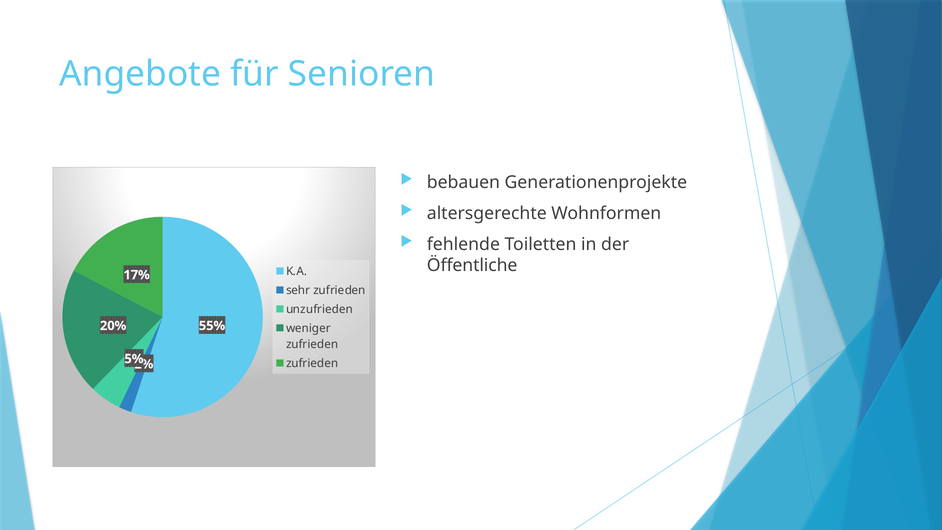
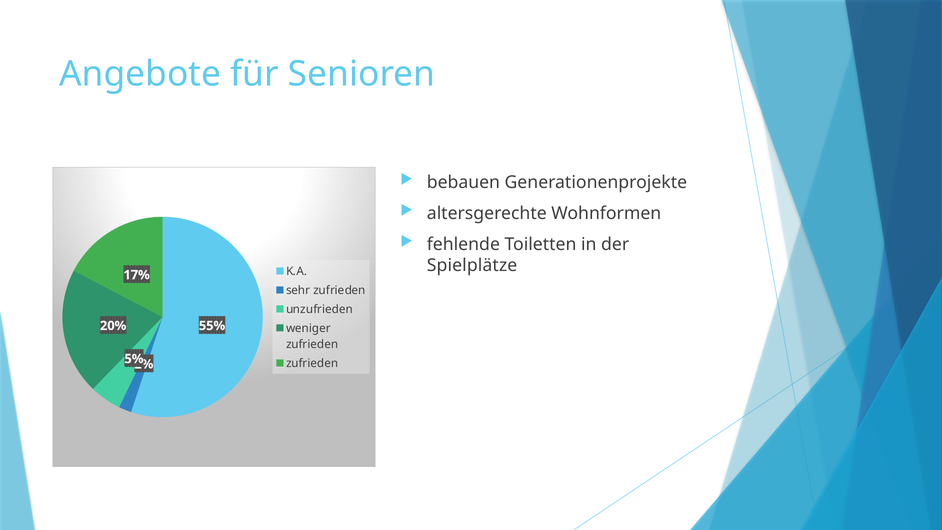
Öffentliche: Öffentliche -> Spielplätze (472, 266)
